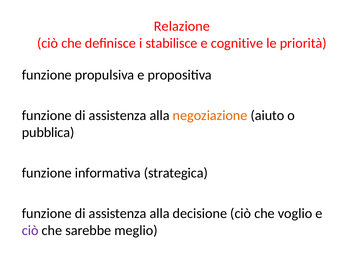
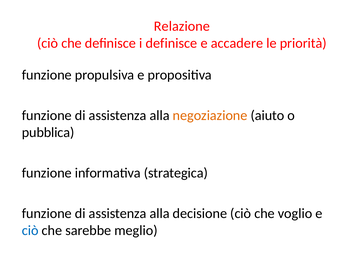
i stabilisce: stabilisce -> definisce (171, 43)
cognitive: cognitive -> accadere (237, 43)
ciò colour: purple -> blue (30, 230)
